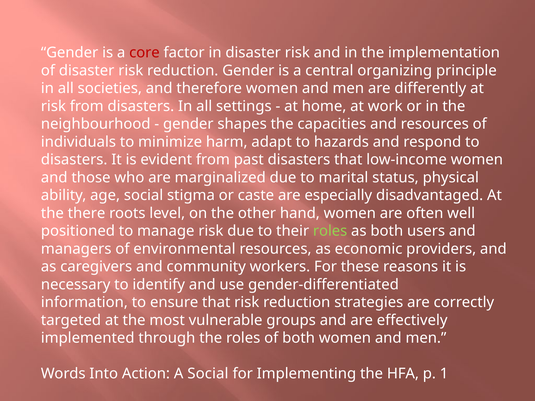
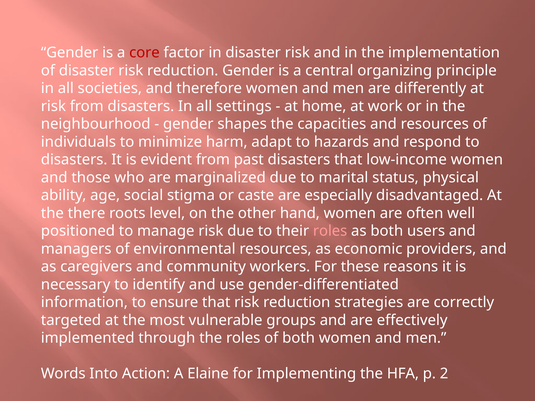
roles colour: light green -> pink (330, 231)
A Social: Social -> Elaine (208, 374)
1: 1 -> 2 (444, 374)
